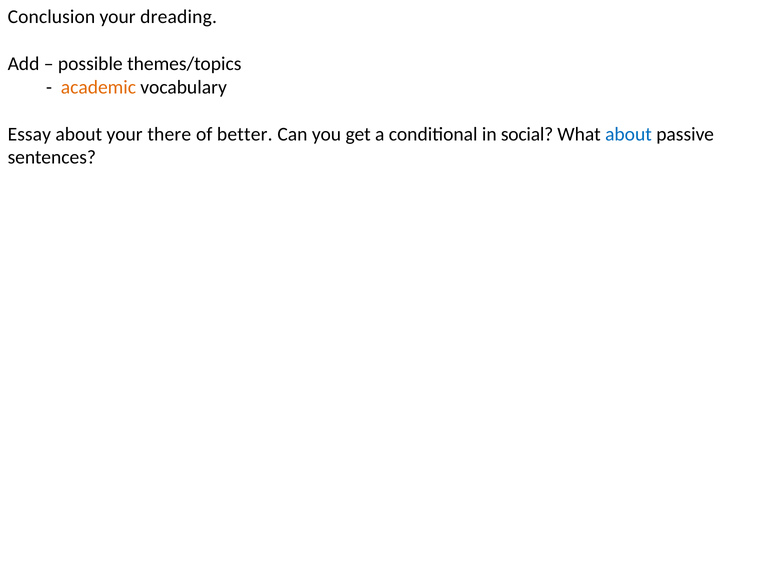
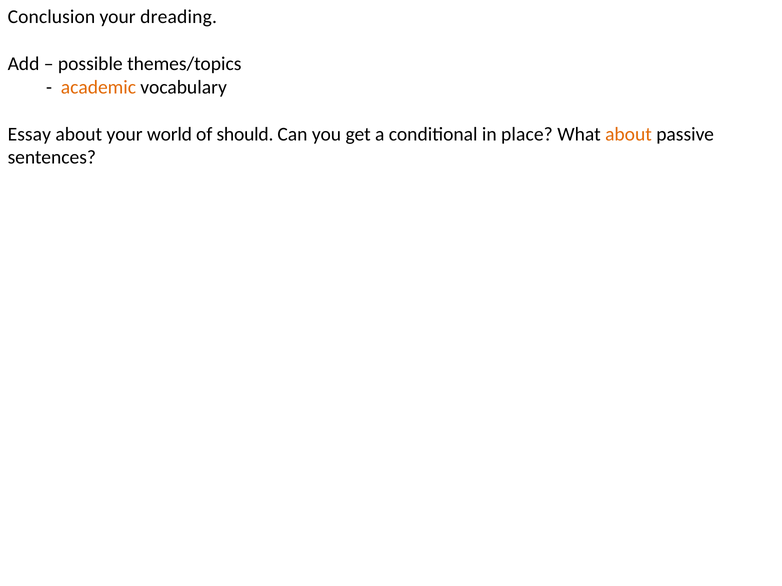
there: there -> world (169, 134)
better: better -> should (245, 134)
social: social -> place (527, 134)
about colour: blue -> orange (628, 134)
